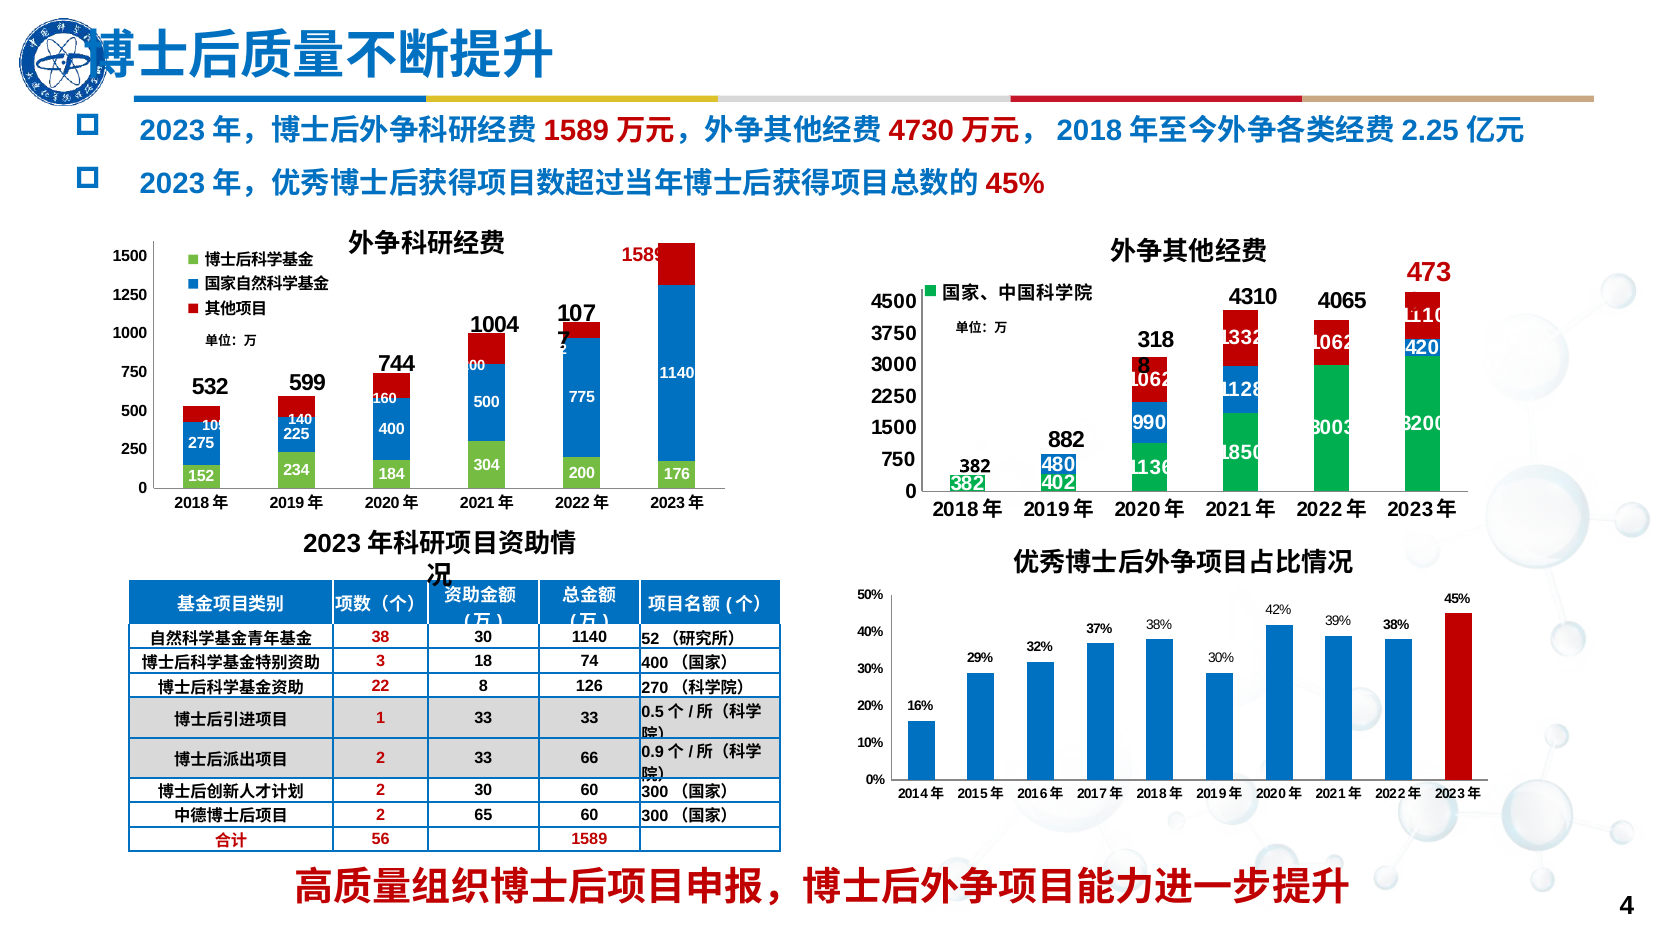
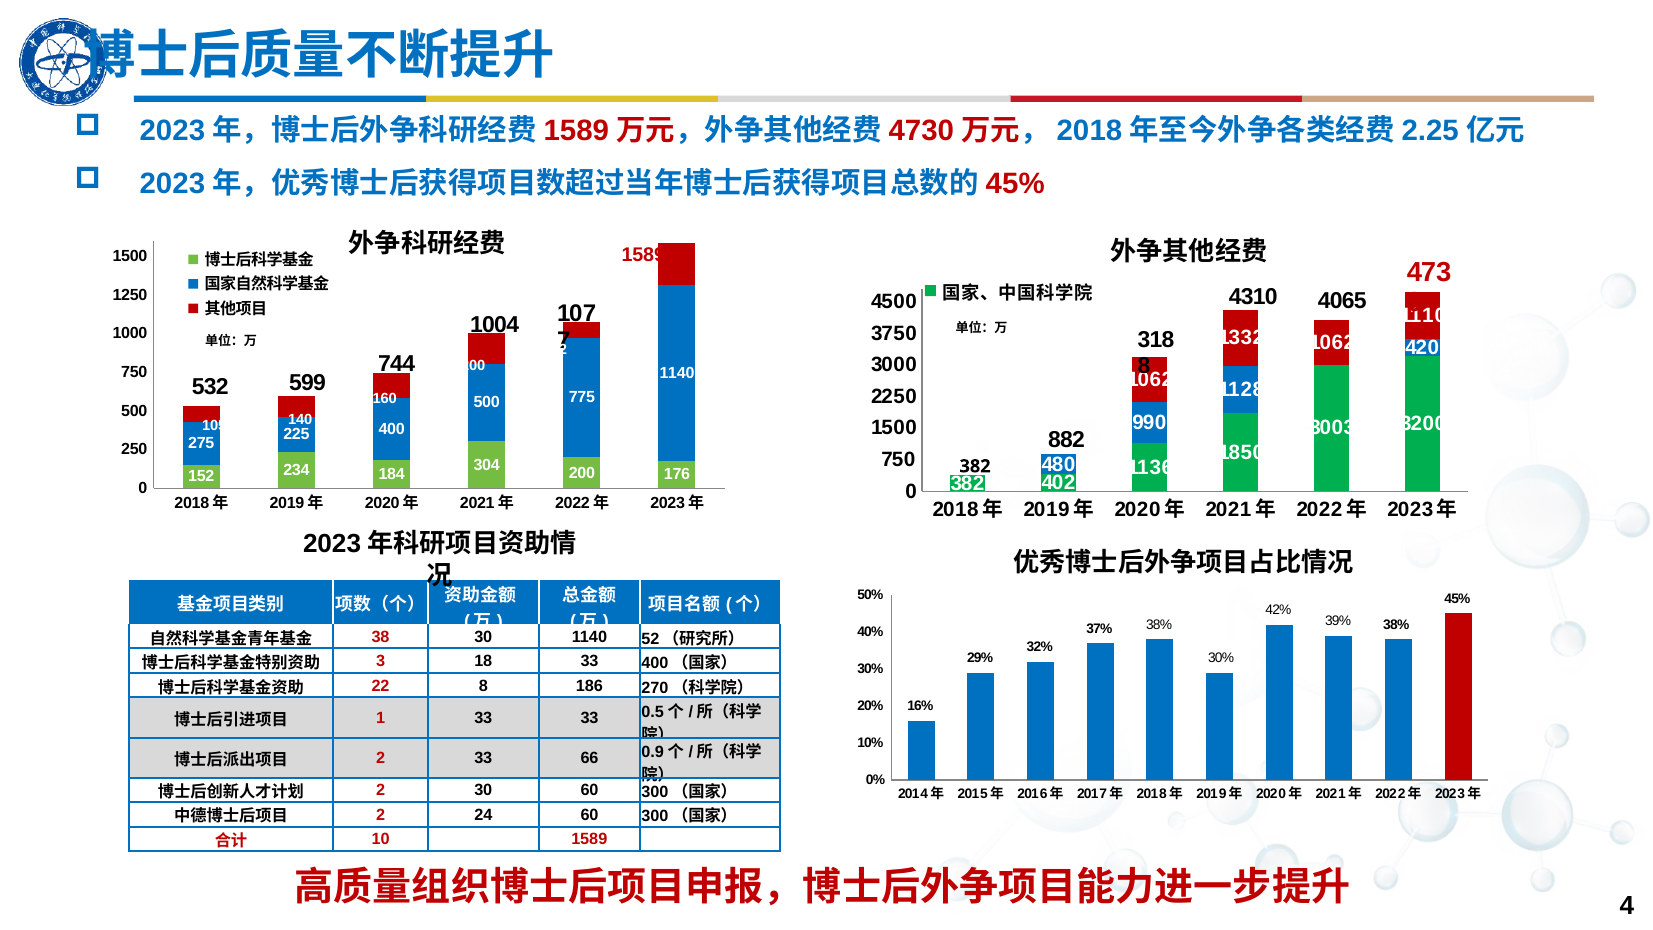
18 74: 74 -> 33 (589, 661)
126: 126 -> 186 (589, 686)
65: 65 -> 24 (483, 815)
56: 56 -> 10 (381, 839)
